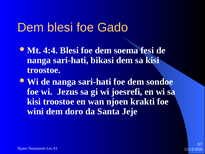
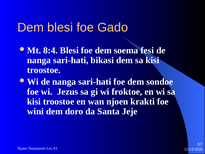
4:4: 4:4 -> 8:4 (50, 50)
joesrefi: joesrefi -> froktoe (127, 92)
